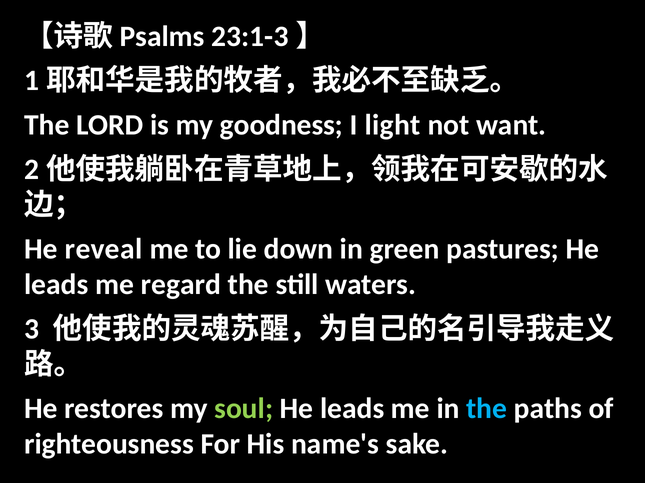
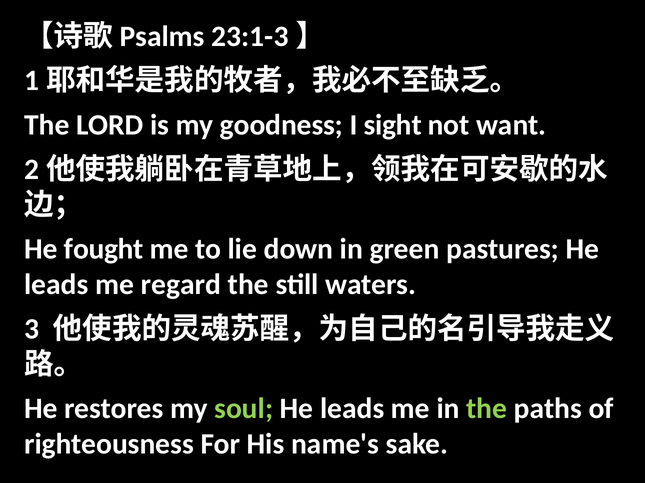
light: light -> sight (393, 125)
reveal: reveal -> fought (104, 250)
the colour: light blue -> light green (487, 409)
